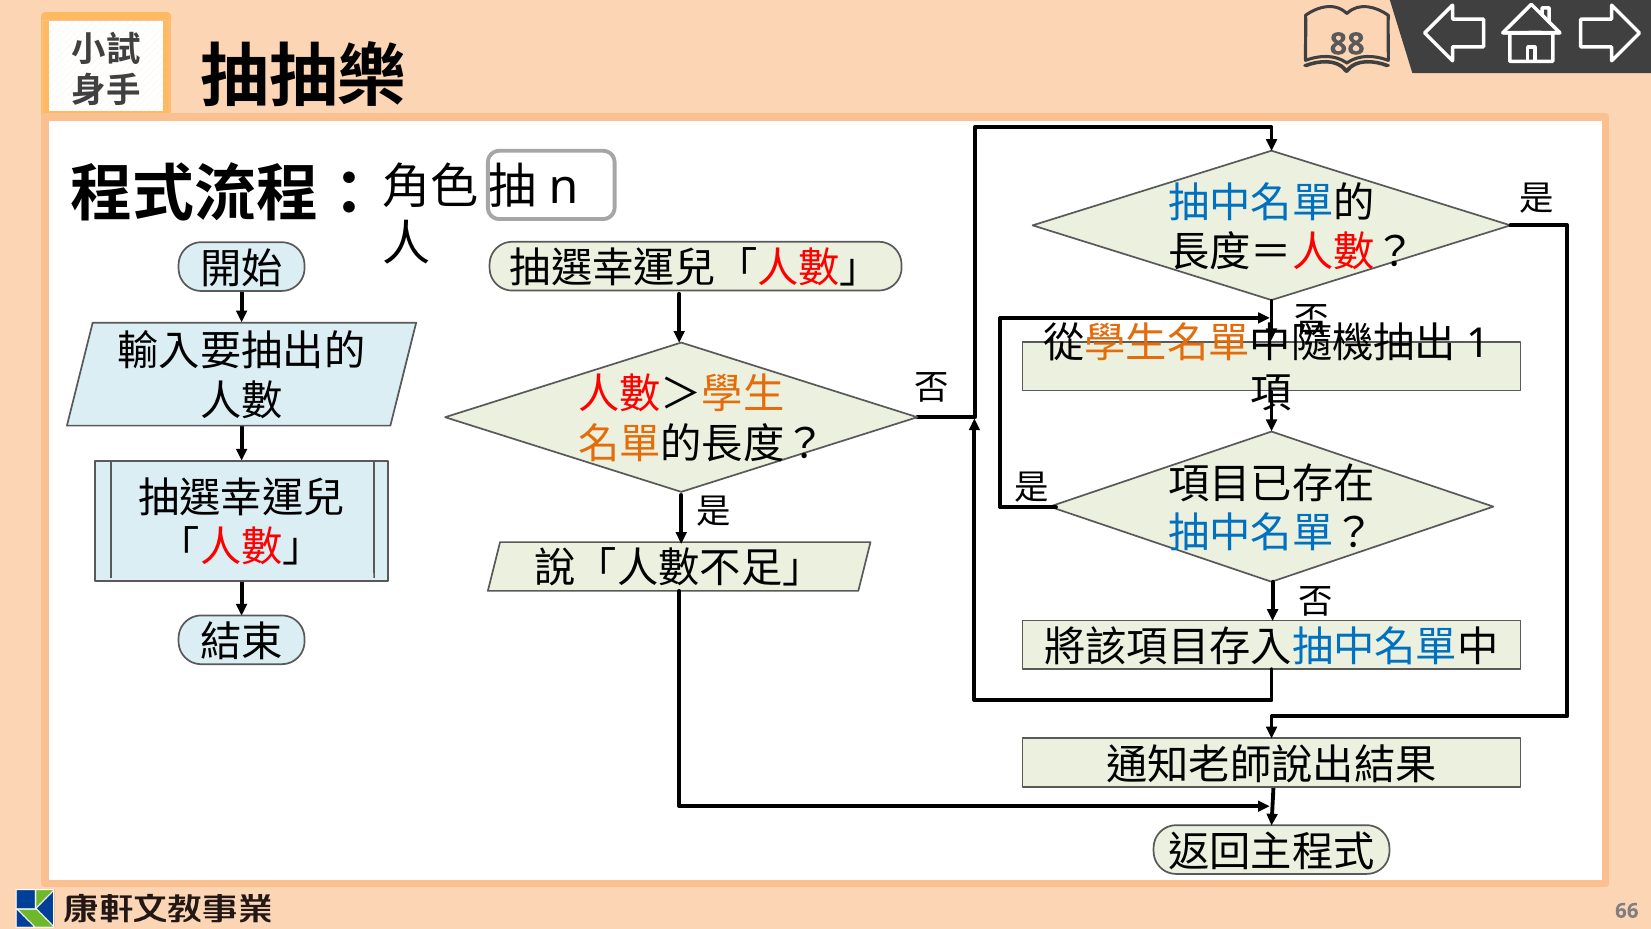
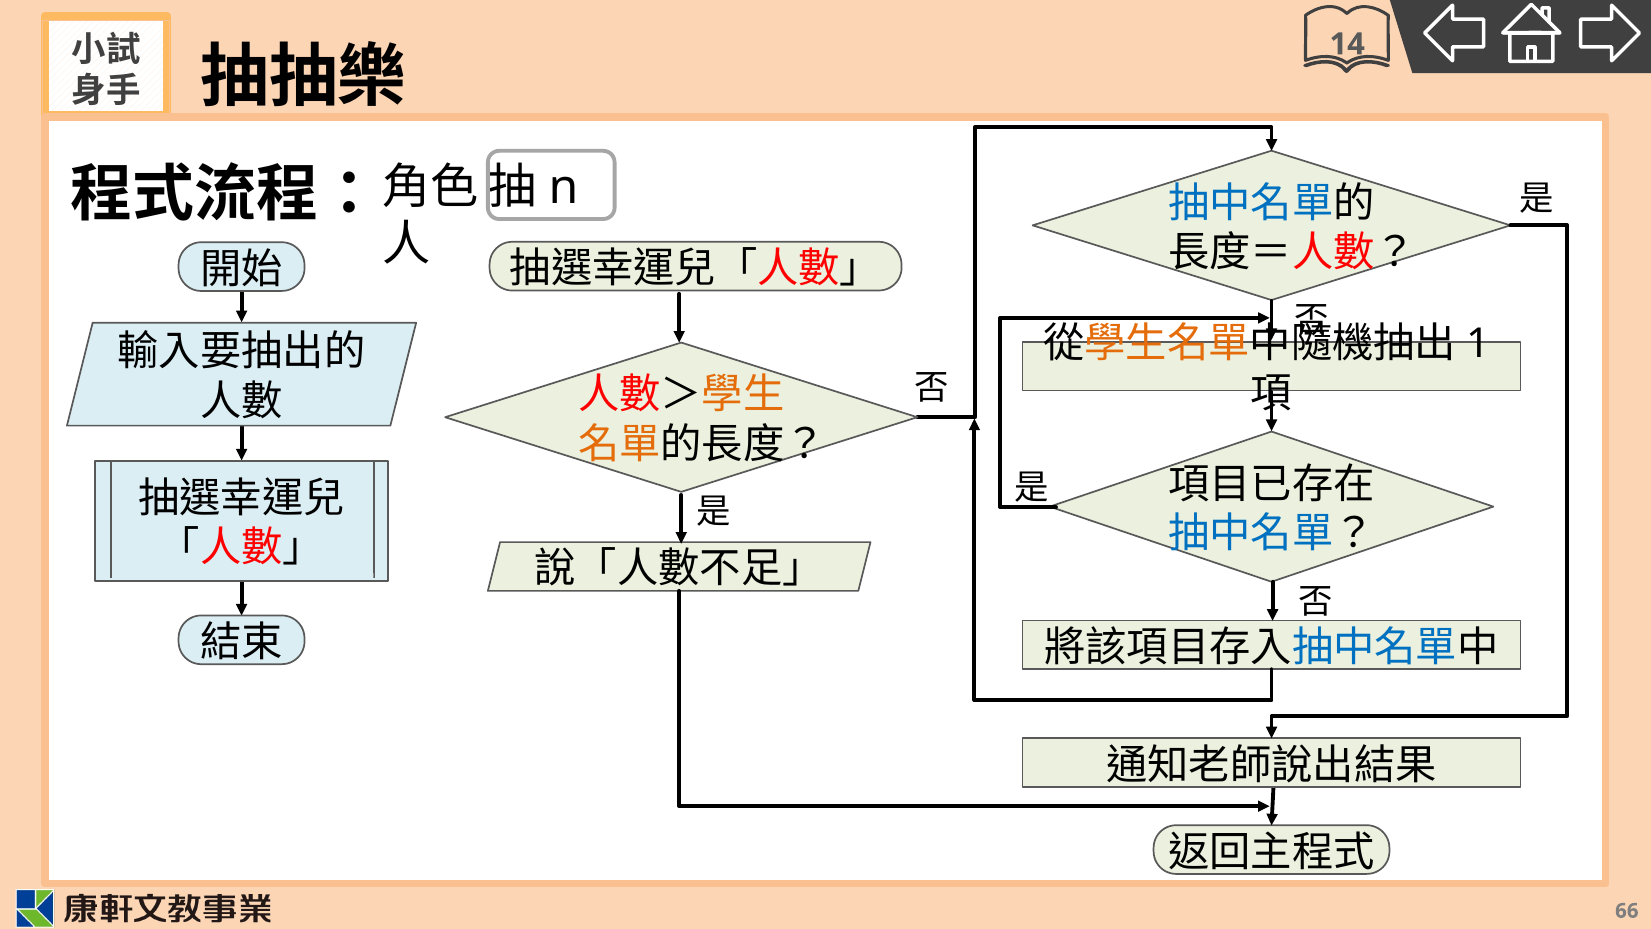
88: 88 -> 14 (1347, 44)
